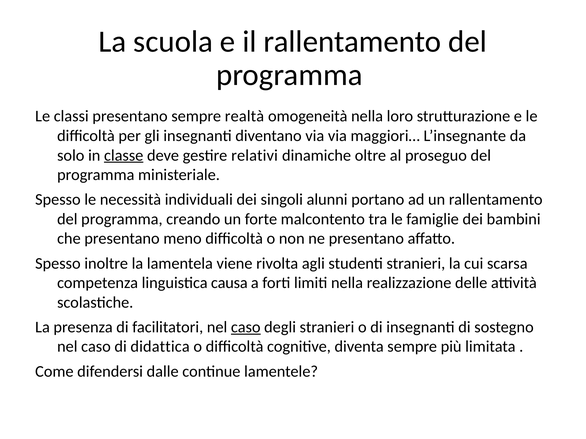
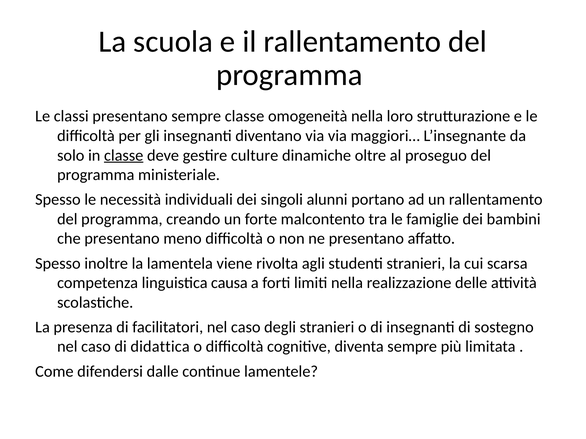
sempre realtà: realtà -> classe (245, 116)
relativi: relativi -> culture (255, 155)
caso underline: present -> none (246, 327)
